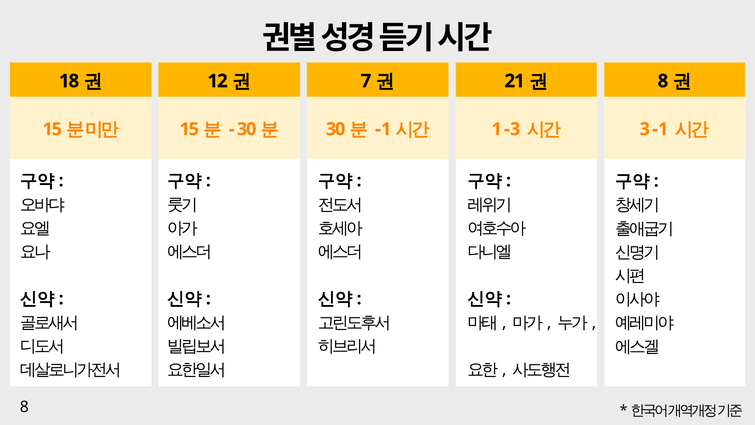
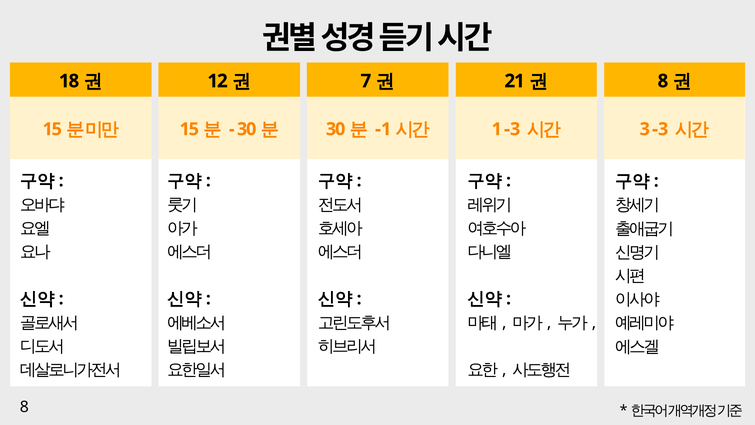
1: 1 -> 3 (663, 129)
